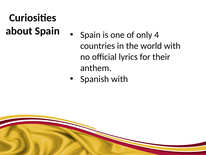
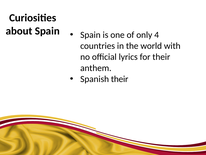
Spanish with: with -> their (120, 79)
